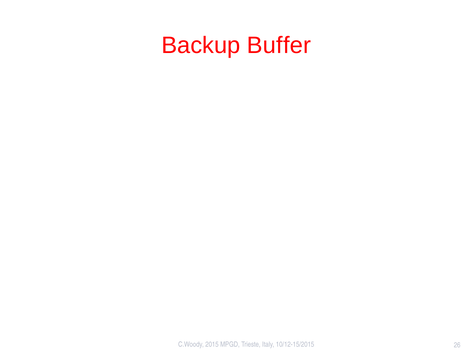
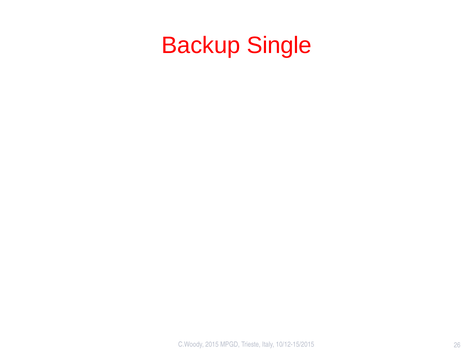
Buffer: Buffer -> Single (279, 45)
